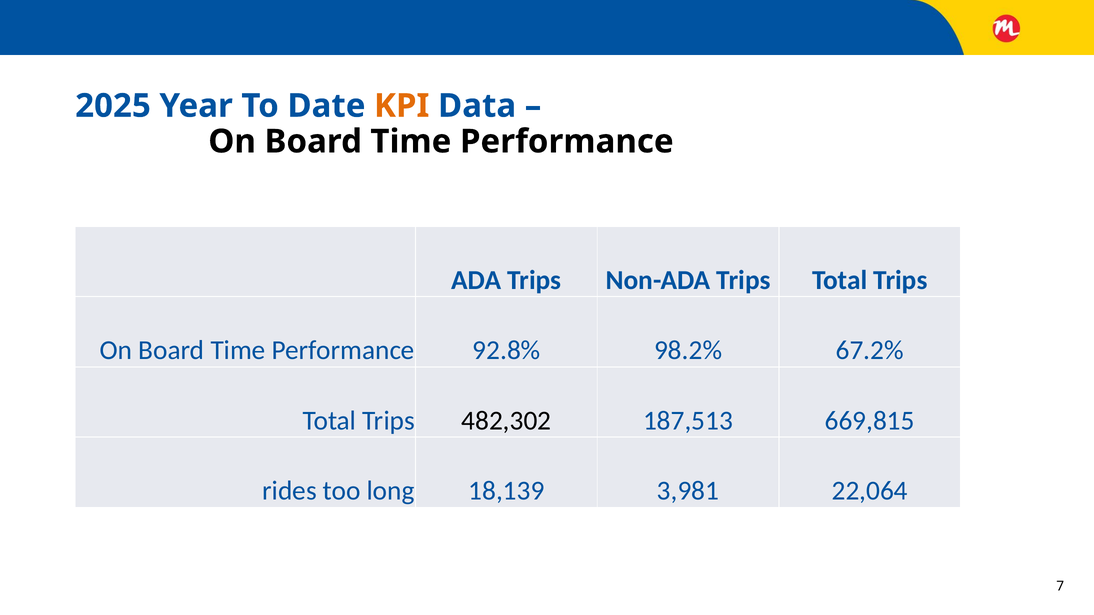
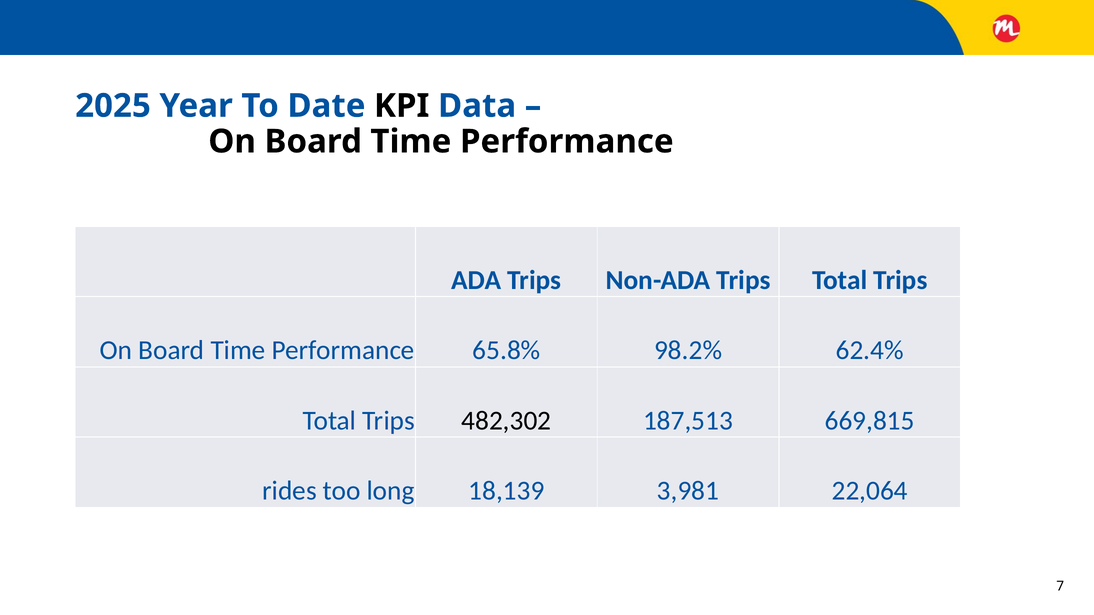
KPI colour: orange -> black (402, 106)
92.8%: 92.8% -> 65.8% (506, 351)
67.2%: 67.2% -> 62.4% (870, 351)
